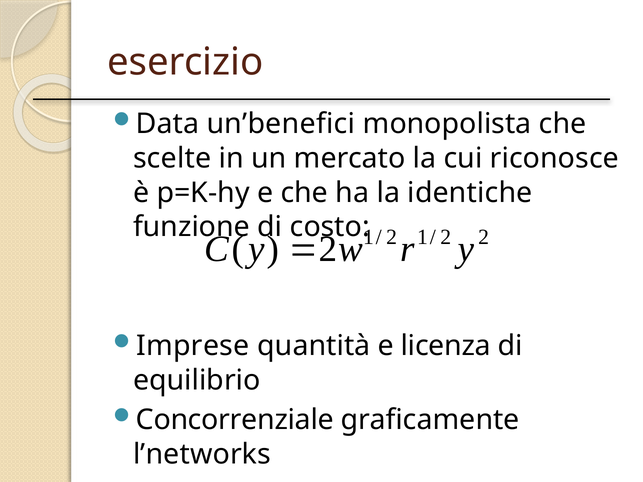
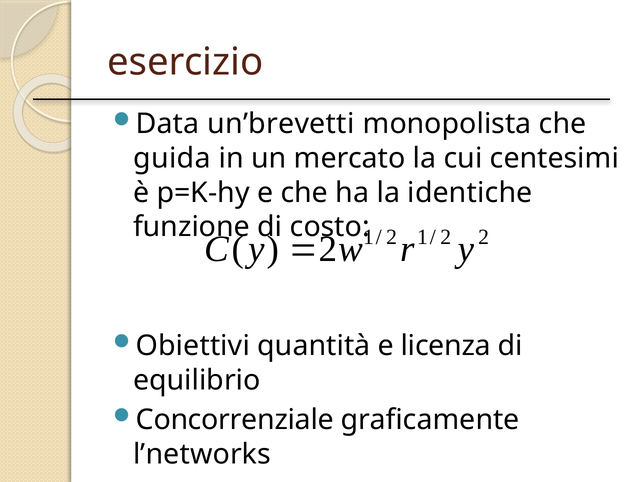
un’benefici: un’benefici -> un’brevetti (281, 124)
scelte: scelte -> guida (172, 158)
riconosce: riconosce -> centesimi (554, 158)
Imprese: Imprese -> Obiettivi (193, 346)
